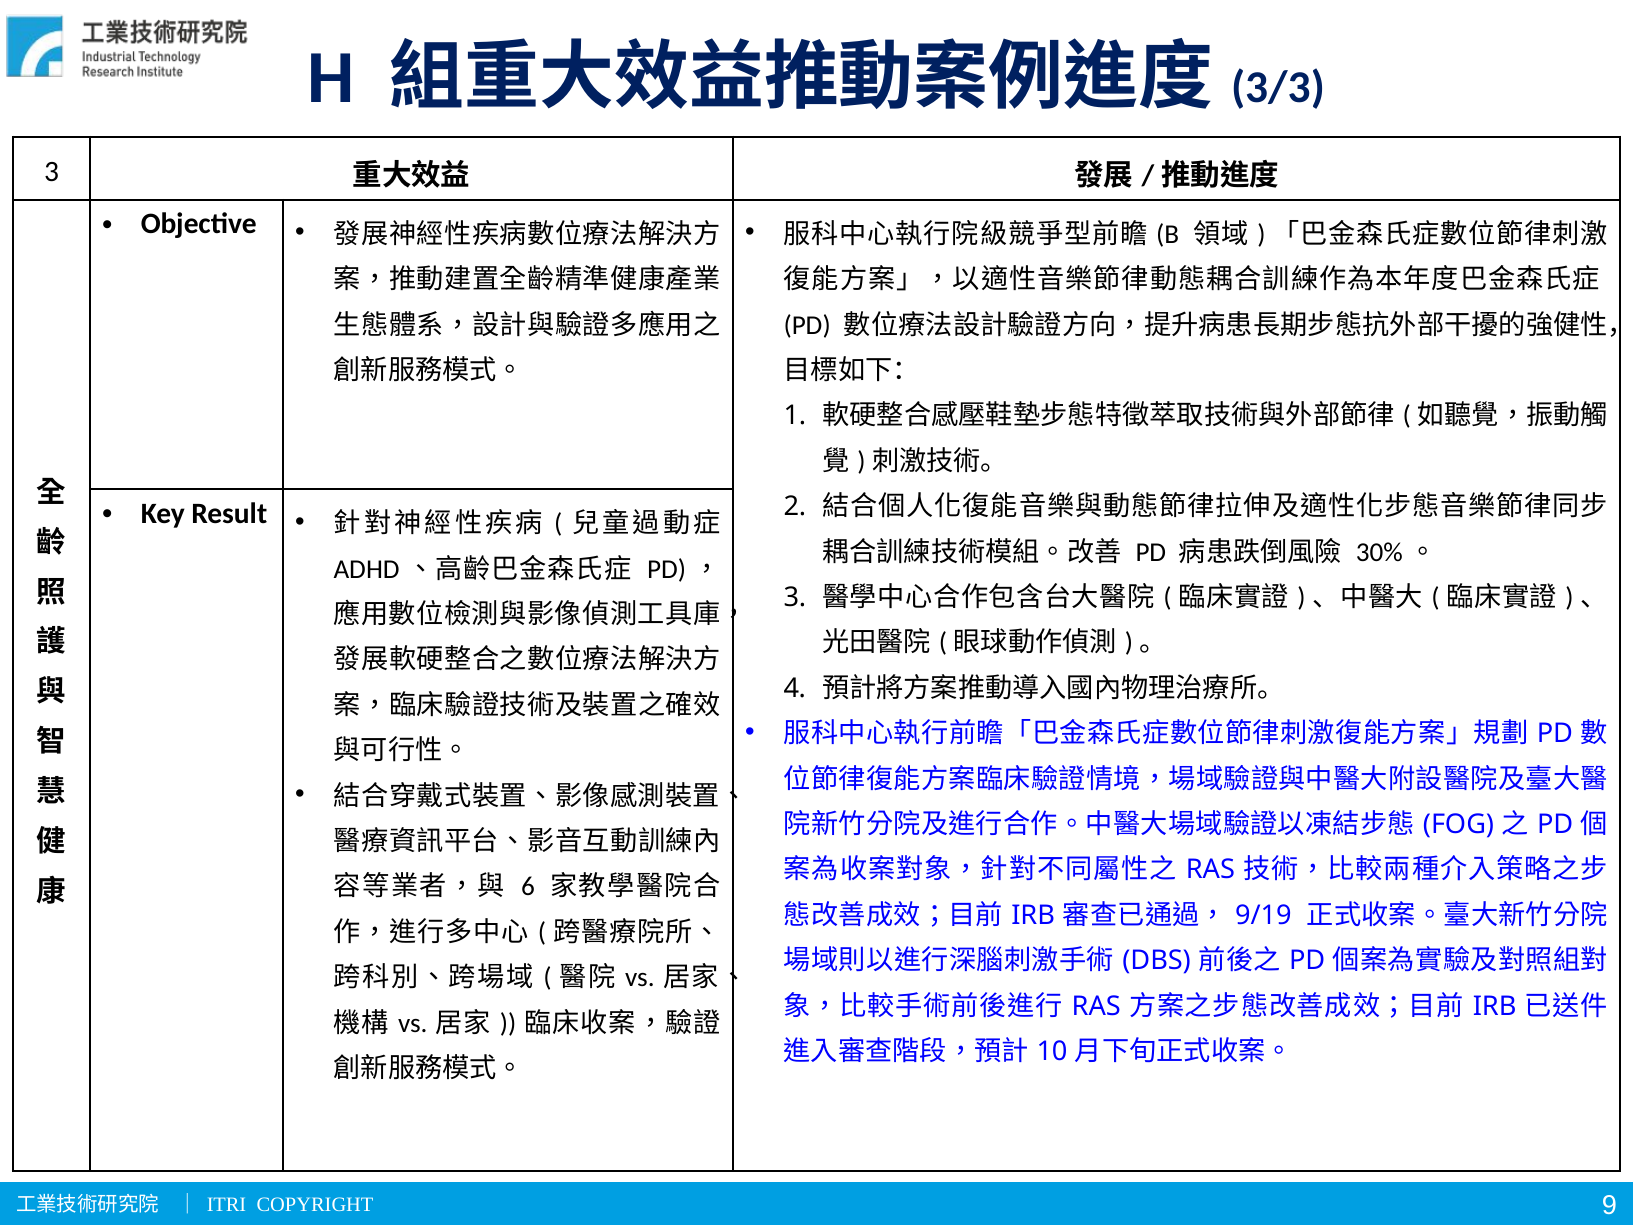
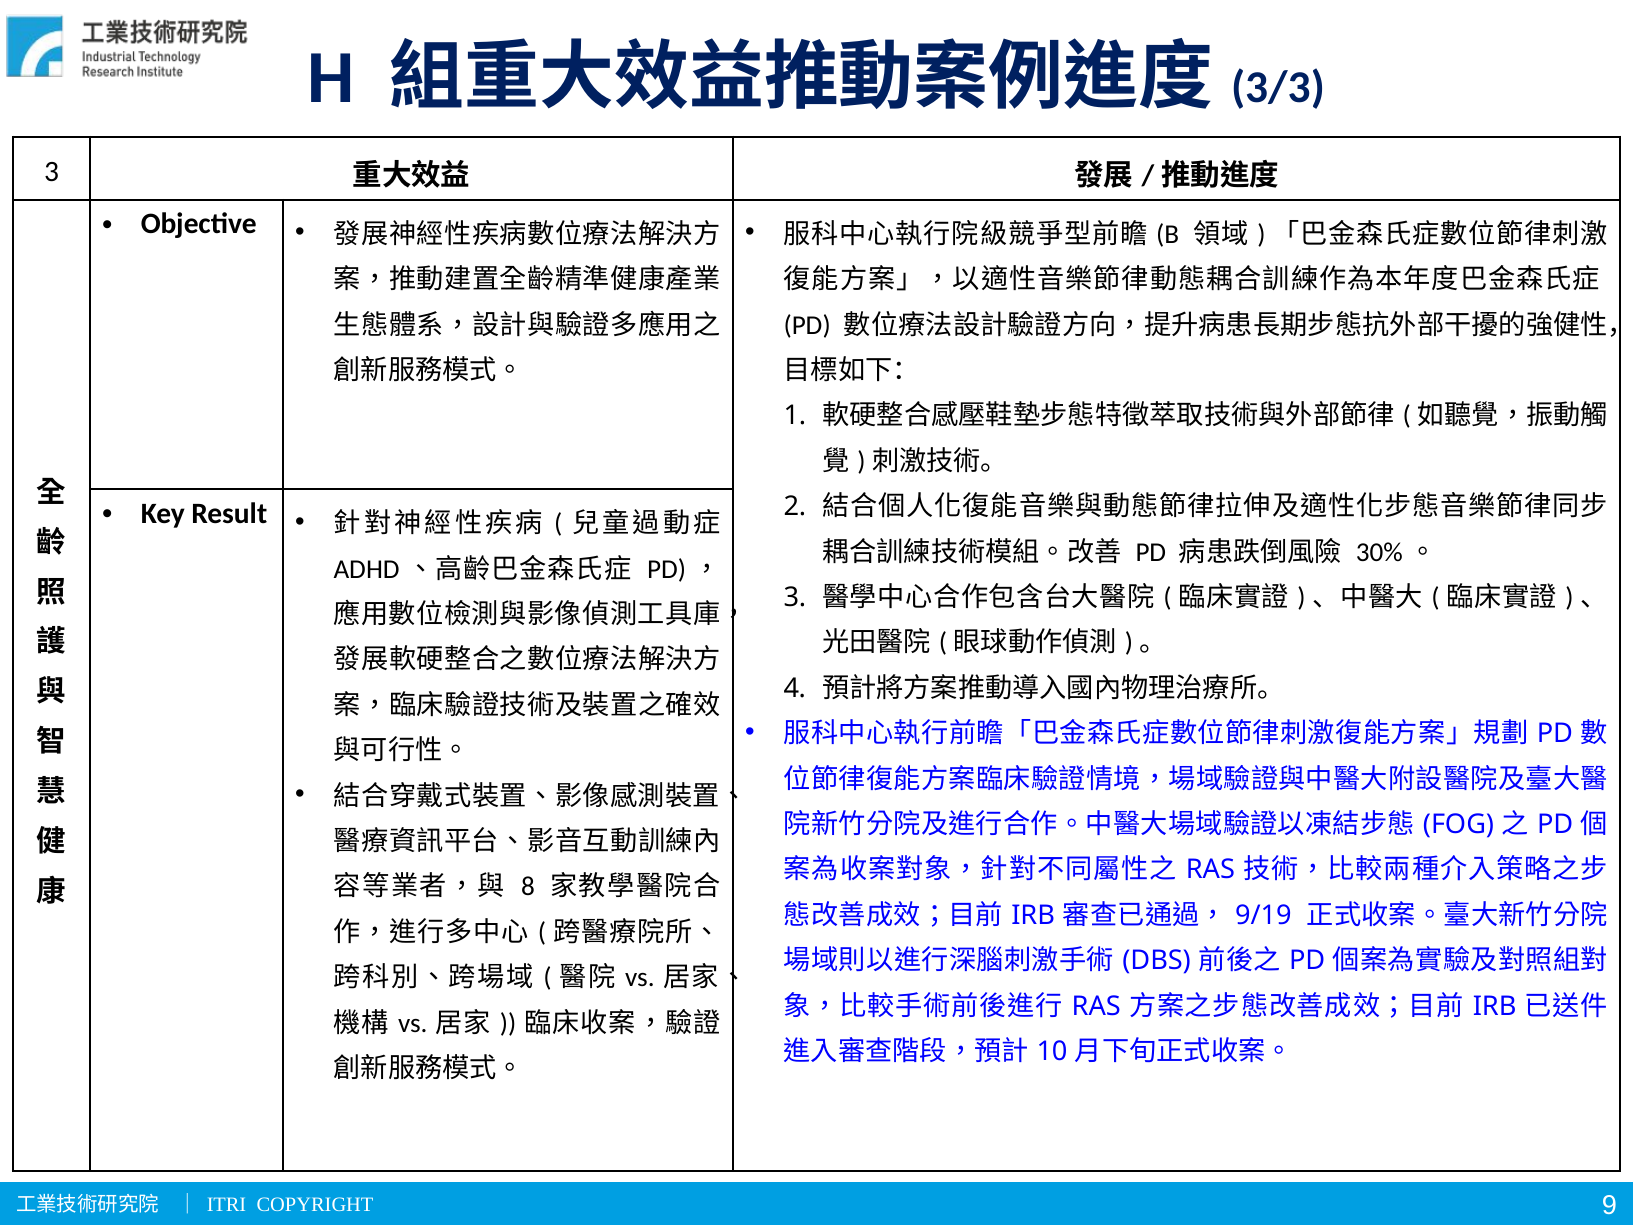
6: 6 -> 8 (528, 887)
